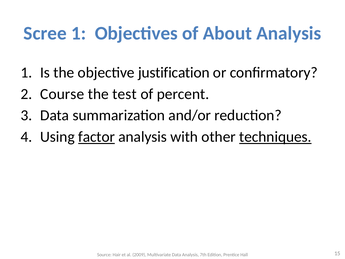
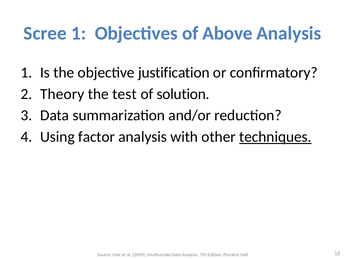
About: About -> Above (228, 33)
Course: Course -> Theory (62, 94)
percent: percent -> solution (183, 94)
factor underline: present -> none (97, 137)
